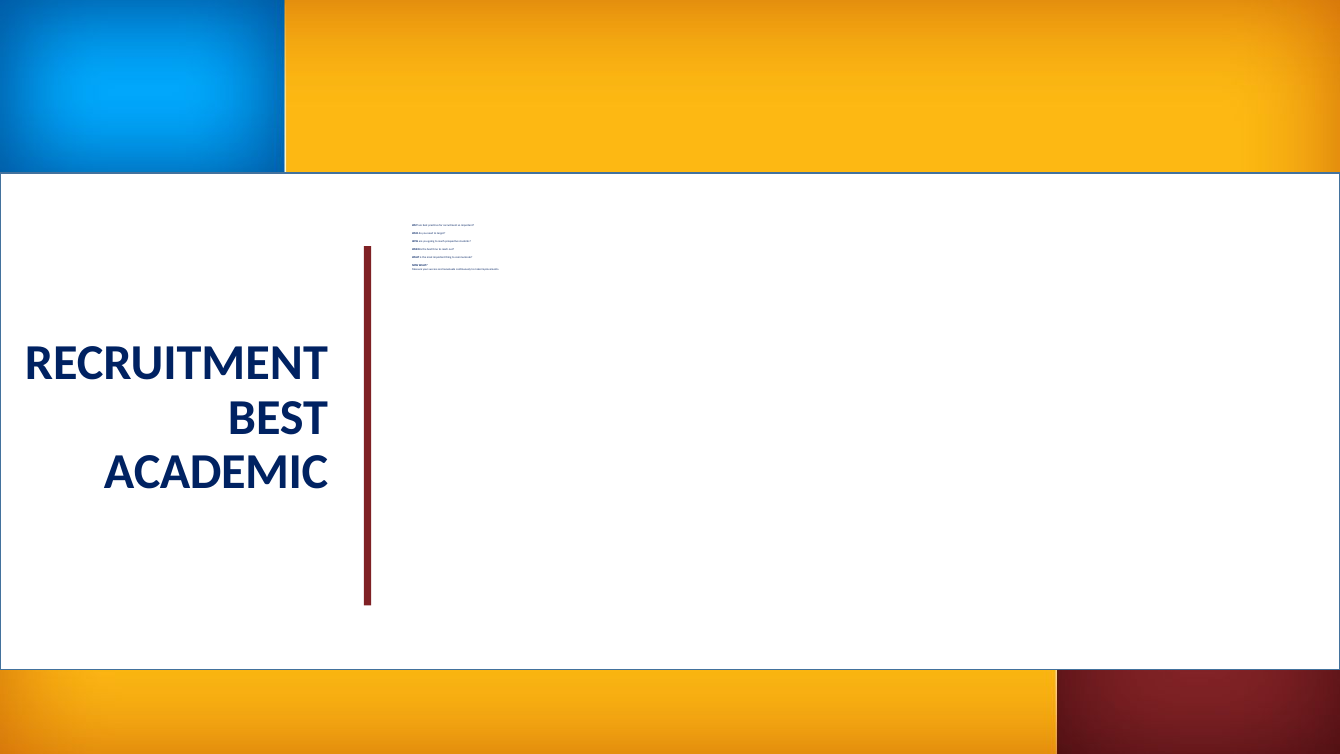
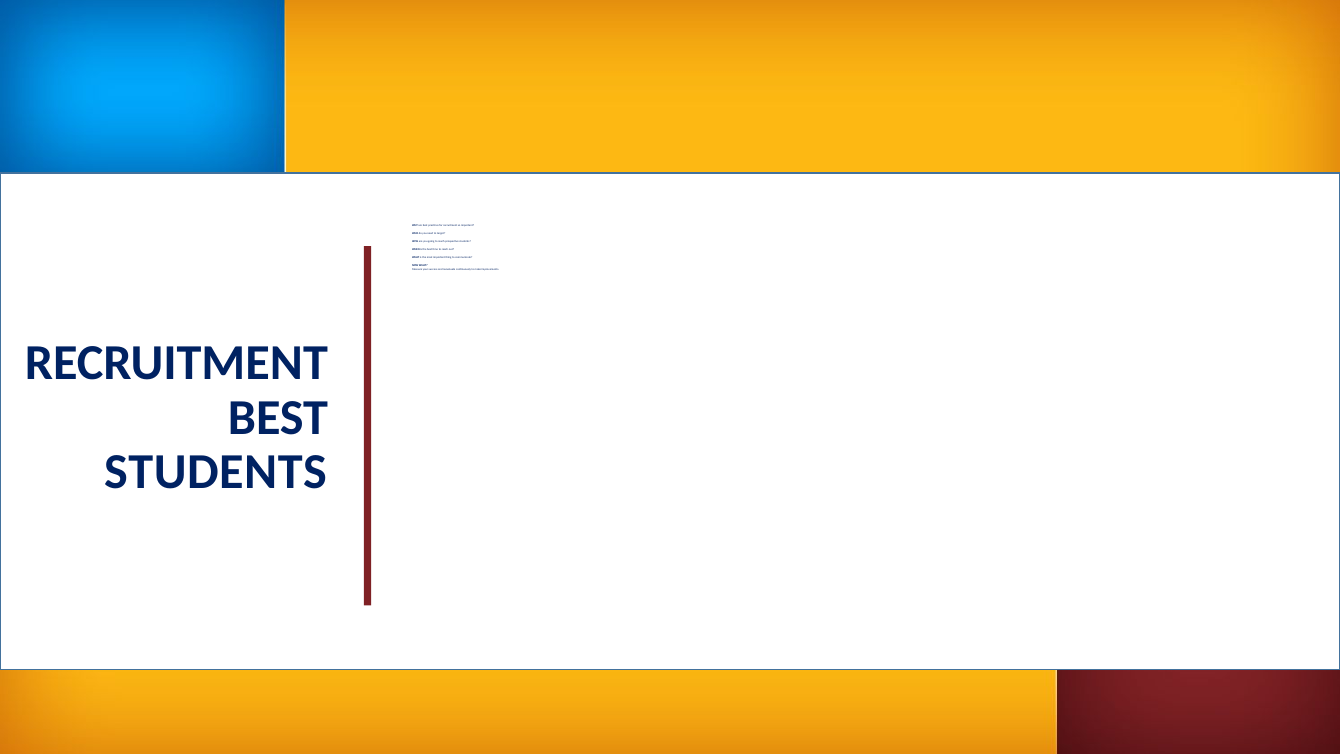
ACADEMIC: ACADEMIC -> STUDENTS (216, 472)
